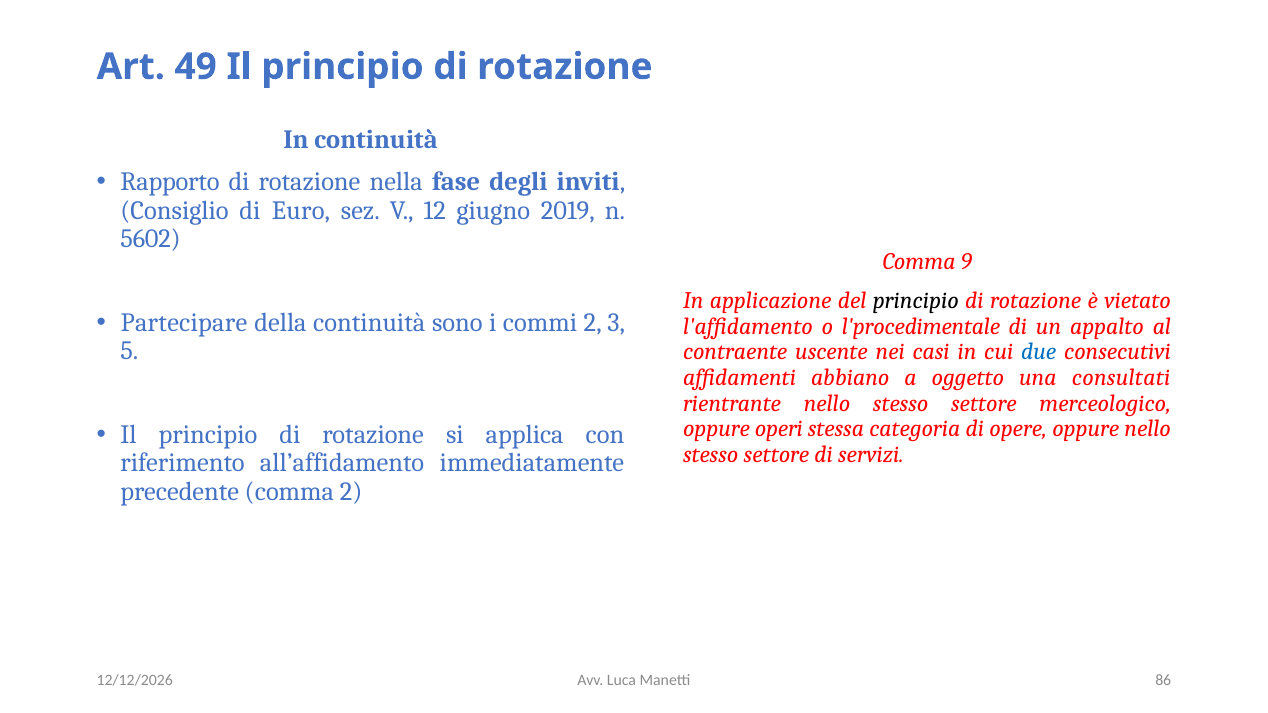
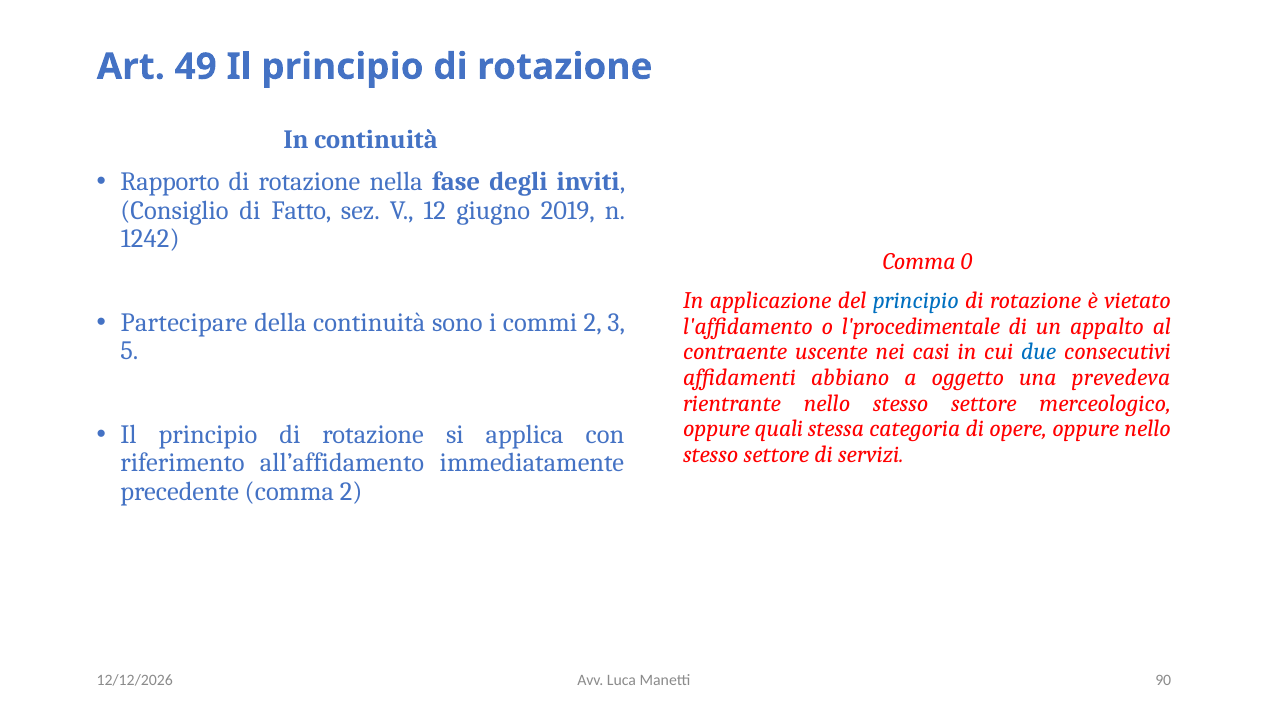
Euro: Euro -> Fatto (301, 211)
5602: 5602 -> 1242 (150, 239)
9: 9 -> 0 (966, 262)
principio colour: black -> blue (916, 301)
consultati: consultati -> prevedeva (1121, 378)
operi: operi -> quali (779, 429)
86: 86 -> 90 (1163, 681)
